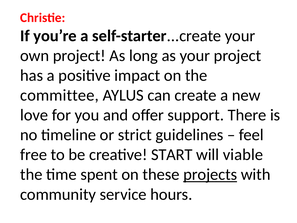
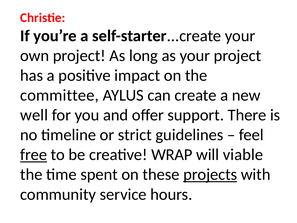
love: love -> well (34, 115)
free underline: none -> present (34, 155)
START: START -> WRAP (172, 155)
